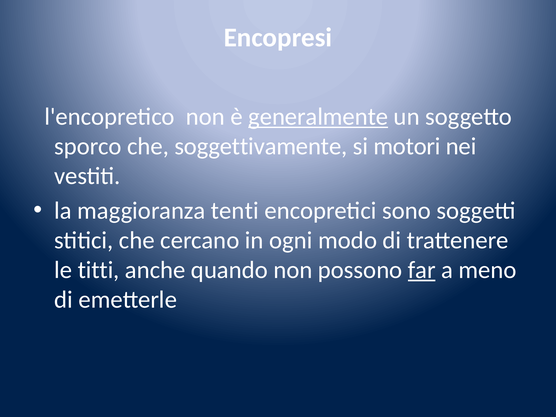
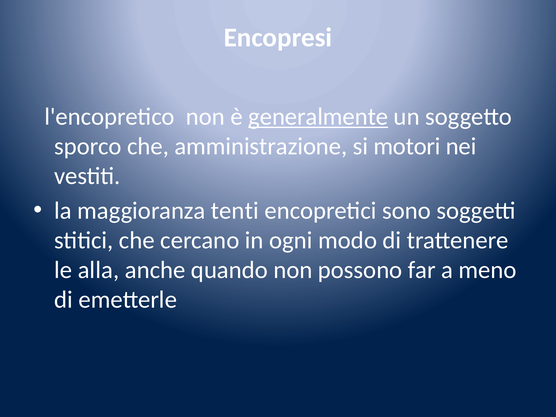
soggettivamente: soggettivamente -> amministrazione (261, 146)
titti: titti -> alla (98, 270)
far underline: present -> none (422, 270)
